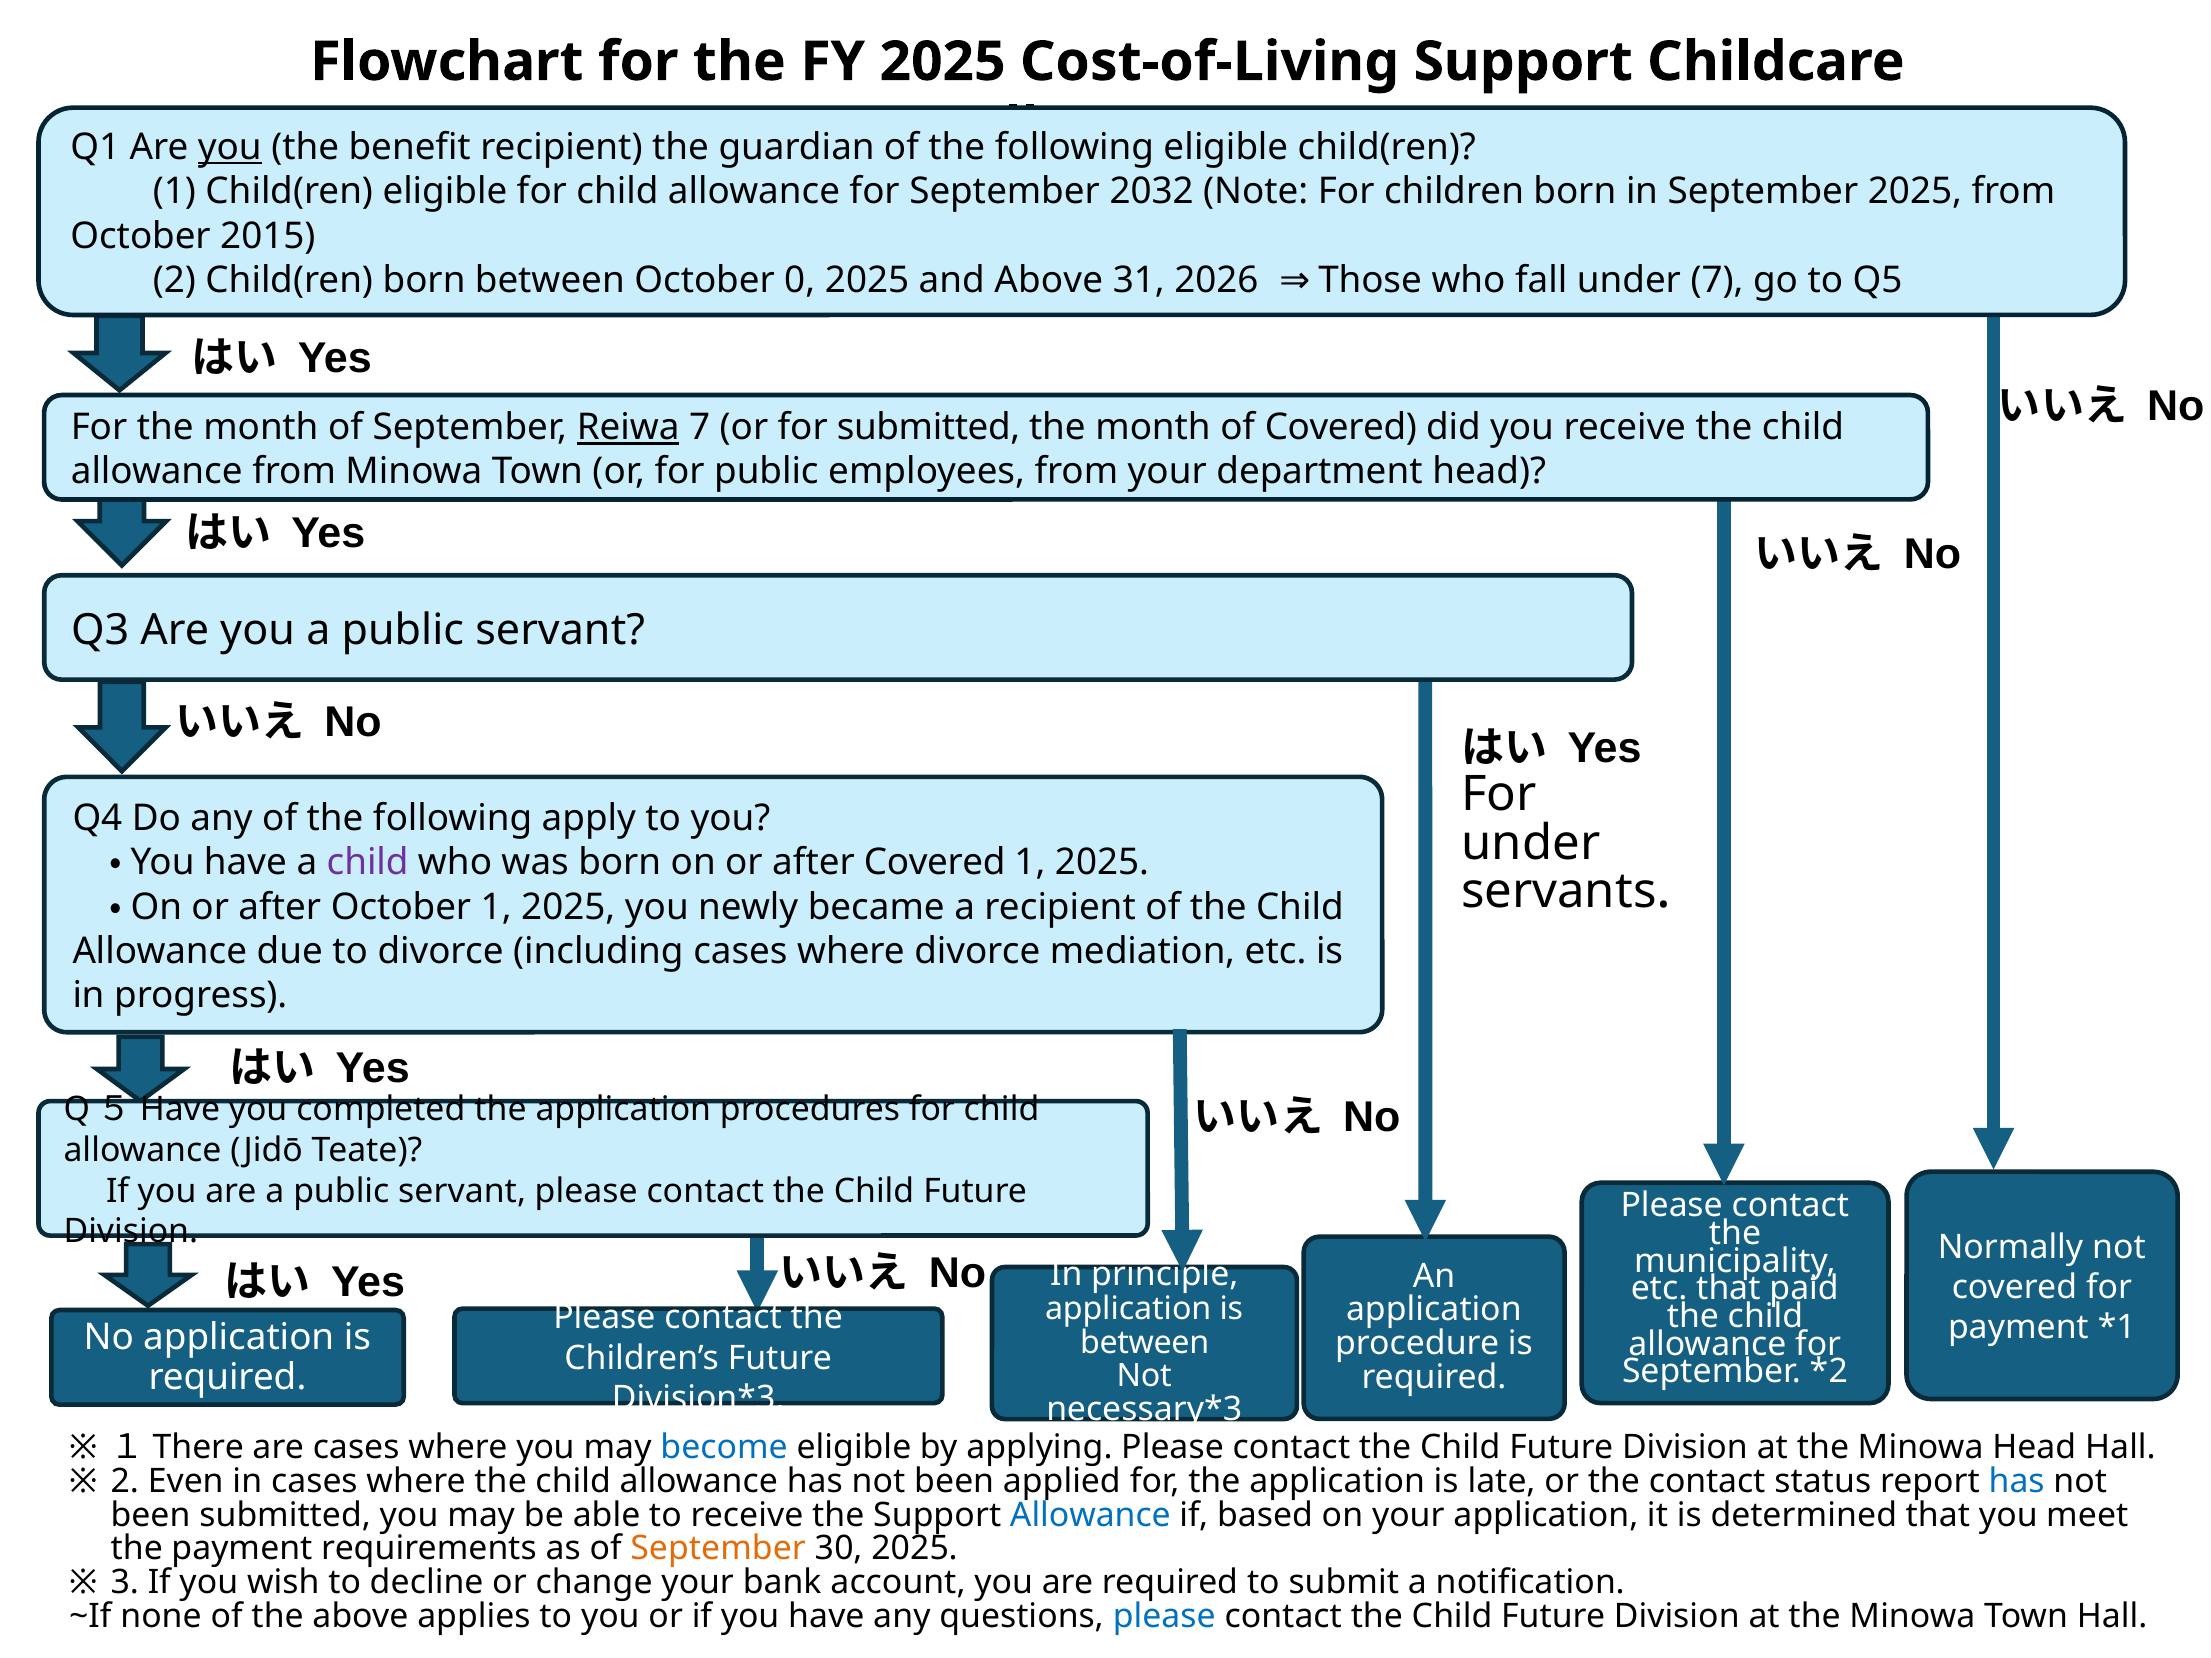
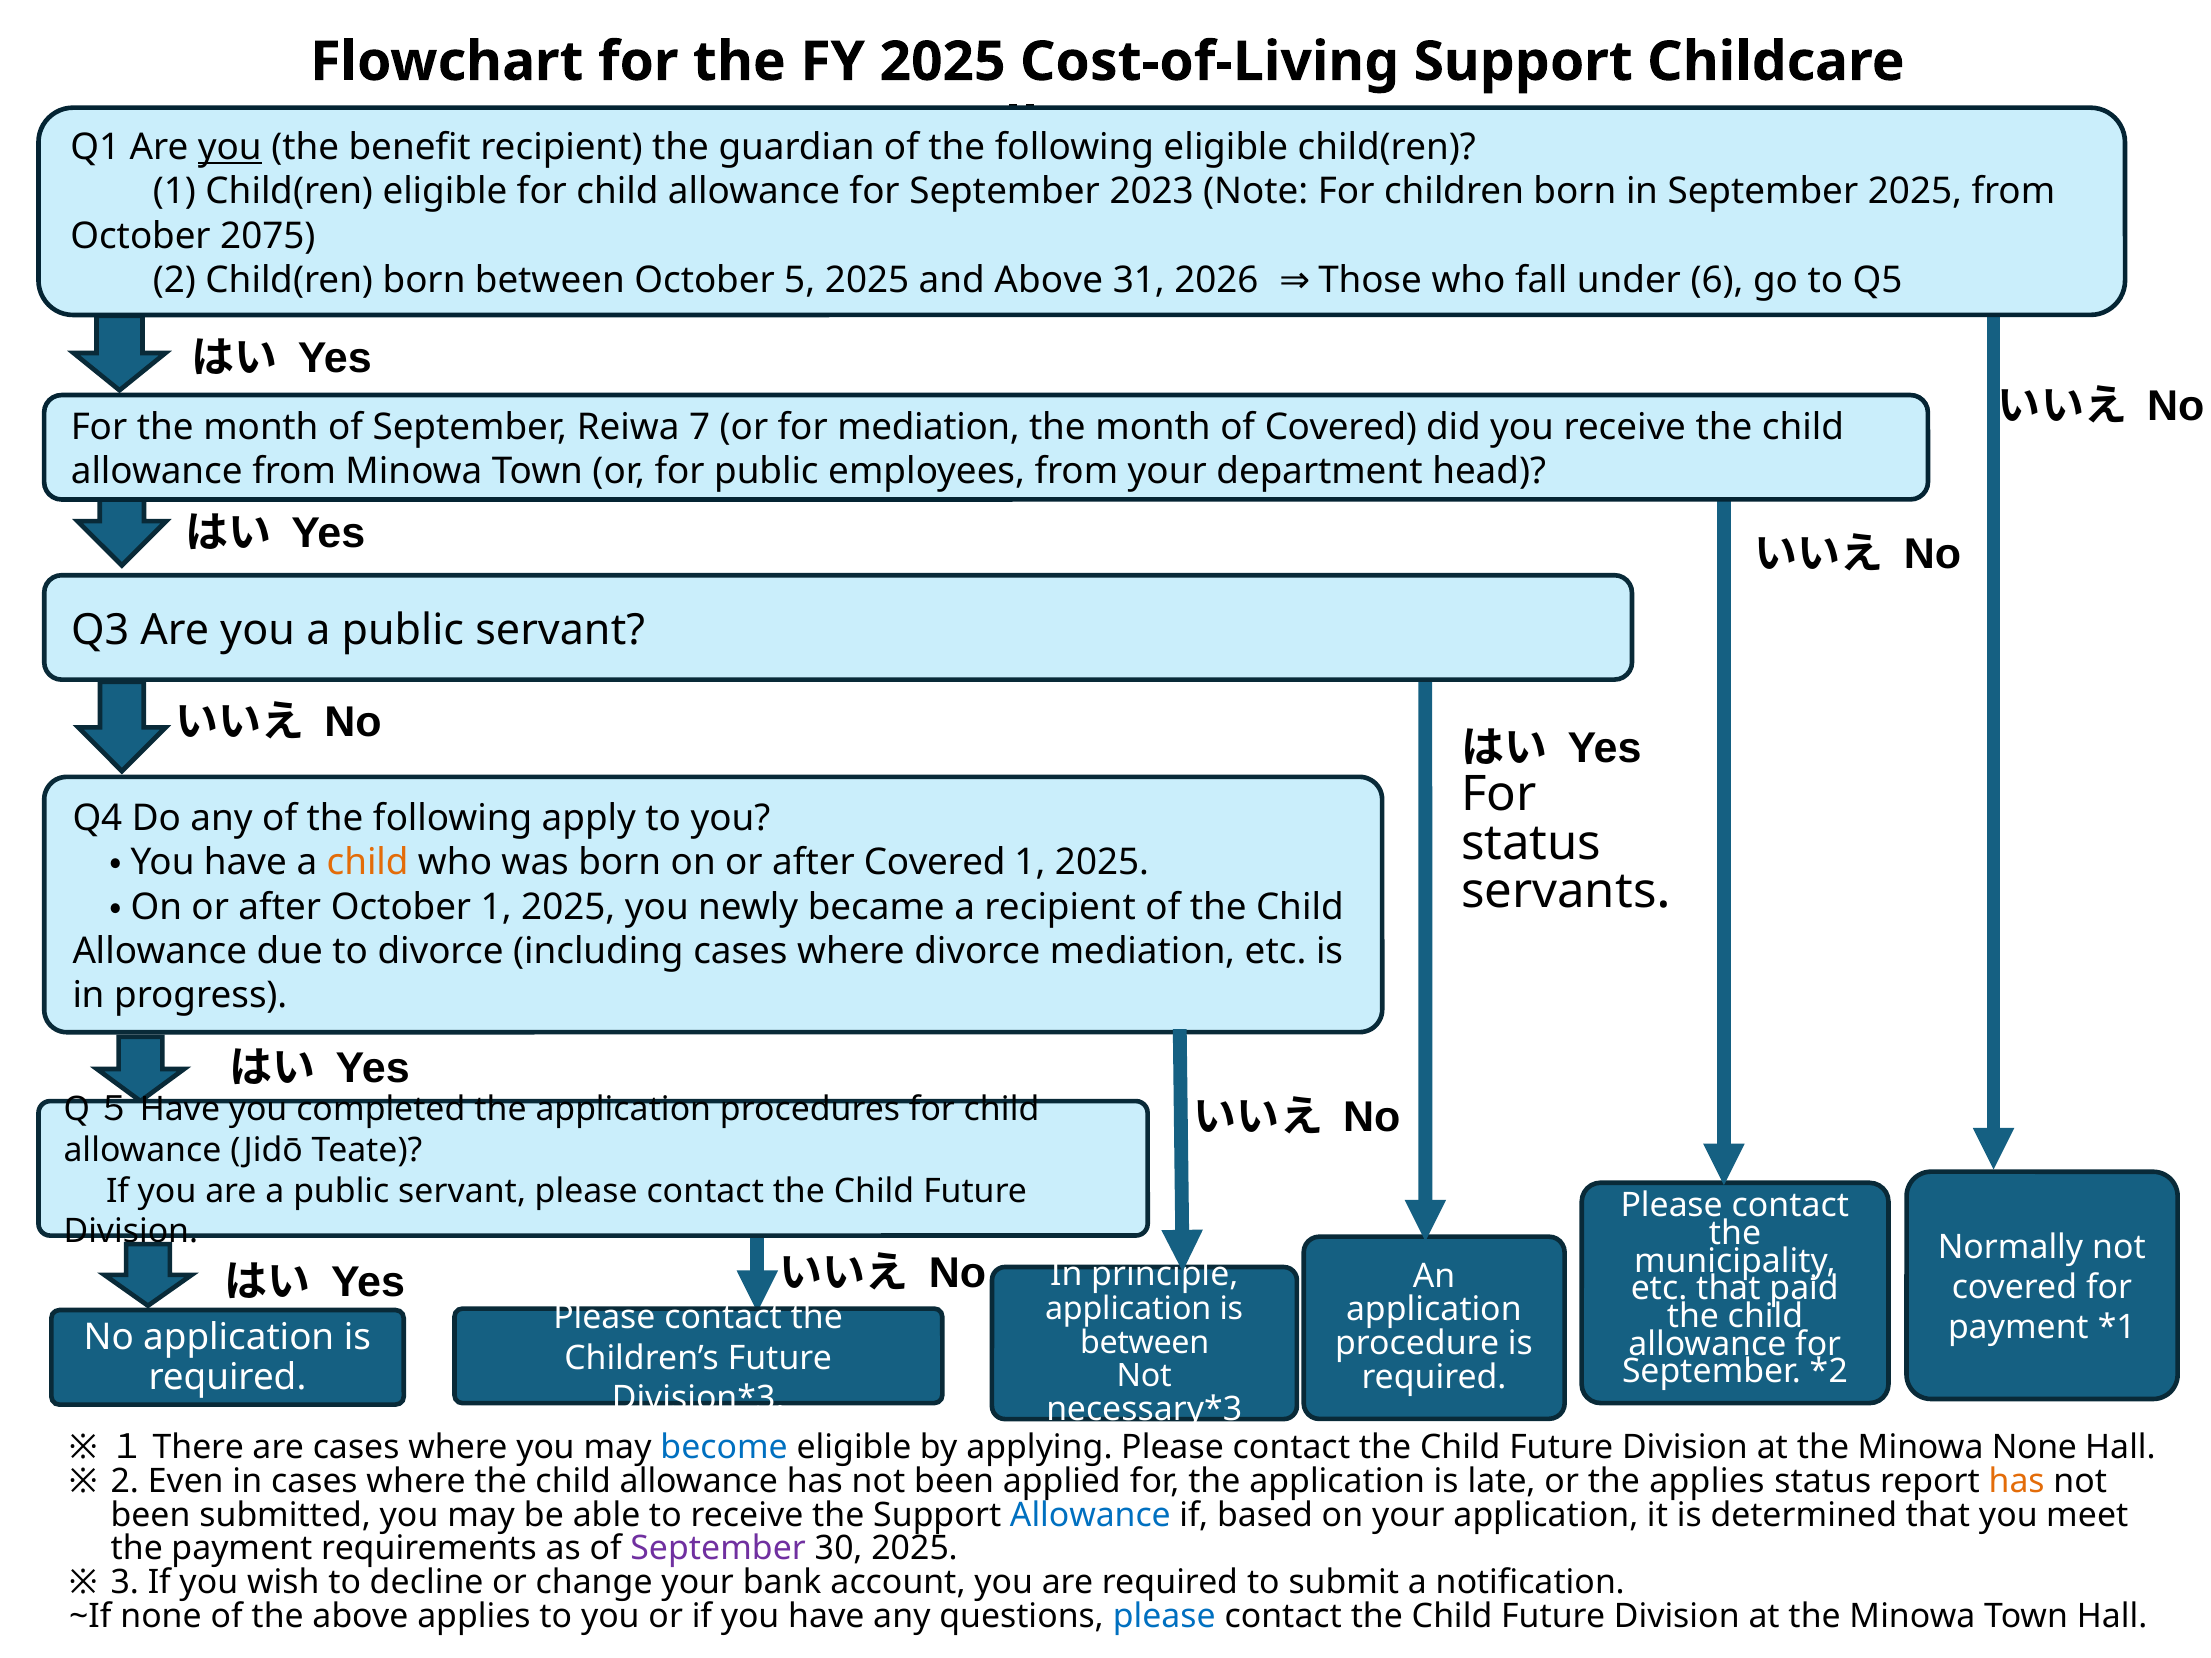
2032: 2032 -> 2023 (1152, 192)
2015: 2015 -> 2075 (268, 236)
0: 0 -> 5 (800, 280)
under 7: 7 -> 6 (1717, 280)
Reiwa underline: present -> none (628, 428)
for submitted: submitted -> mediation (929, 428)
under: under -> status (1531, 843)
child colour: purple -> orange (368, 863)
Minowa Head: Head -> None (2034, 1448)
the contact: contact -> applies (1707, 1482)
has colour: blue -> orange (2017, 1482)
September colour: orange -> purple (718, 1549)
